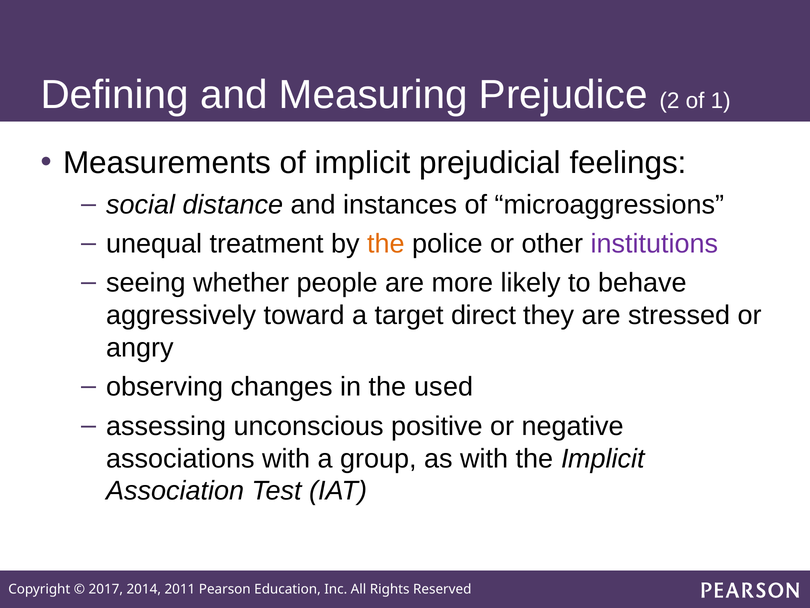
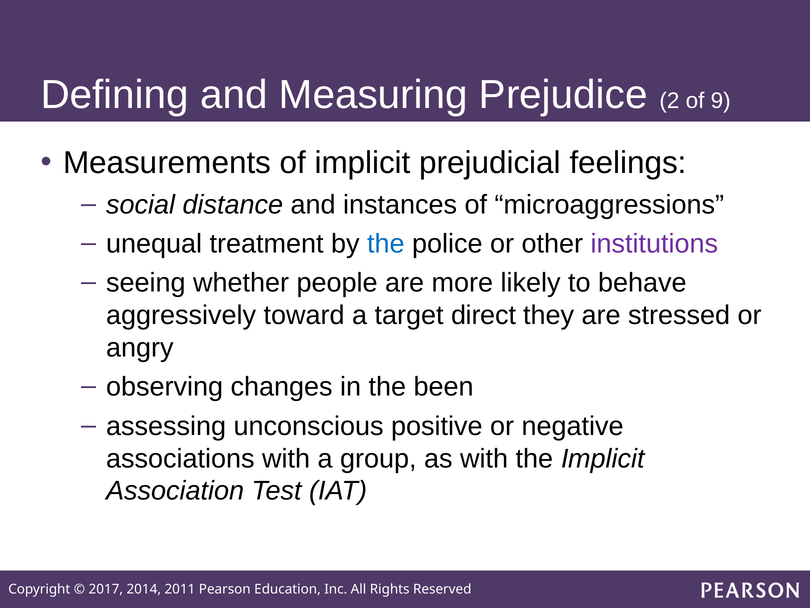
1: 1 -> 9 (721, 101)
the colour: orange -> blue (386, 244)
used: used -> been (444, 387)
